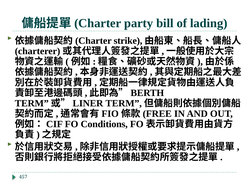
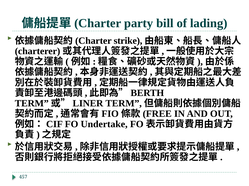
Conditions: Conditions -> Undertake (104, 125)
